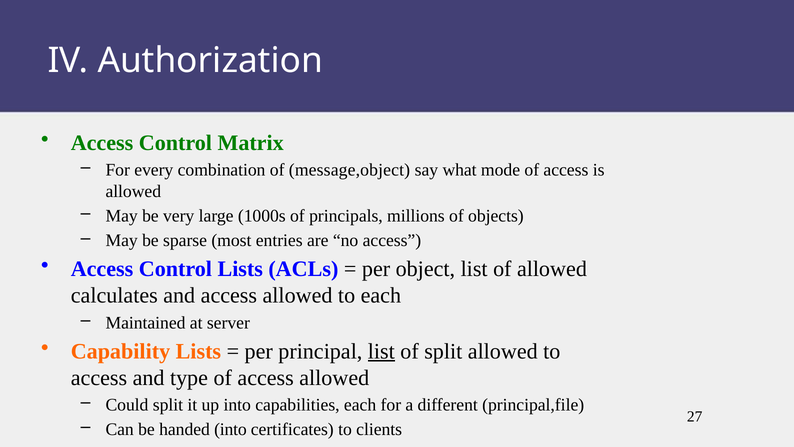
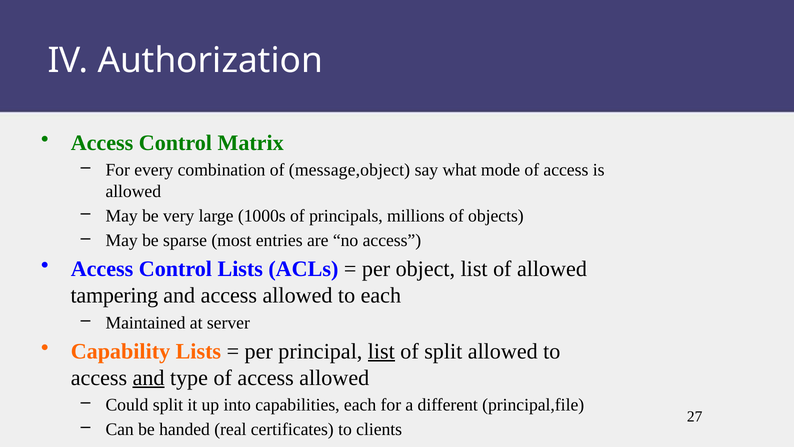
calculates: calculates -> tampering (114, 295)
and underline: none -> present (149, 377)
handed into: into -> real (230, 429)
